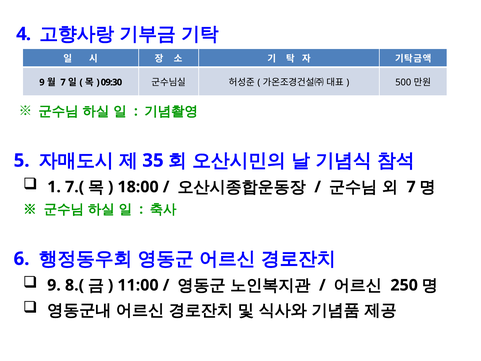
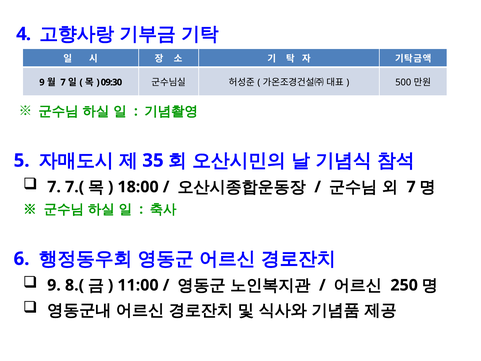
1: 1 -> 7 (54, 187)
